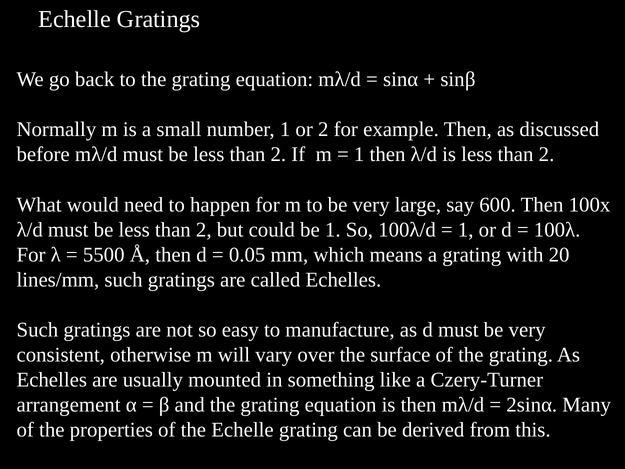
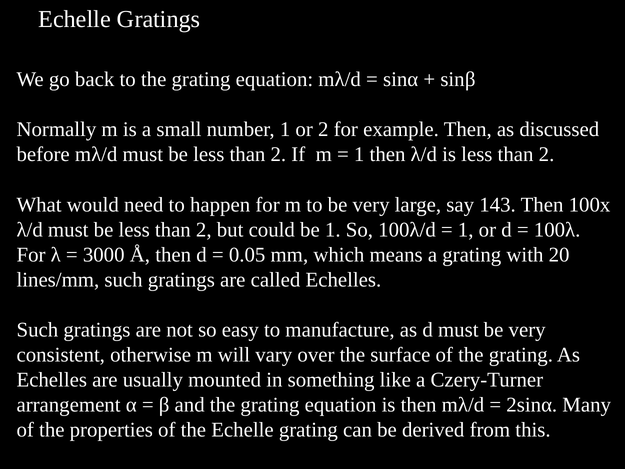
600: 600 -> 143 (498, 205)
5500: 5500 -> 3000 (104, 255)
